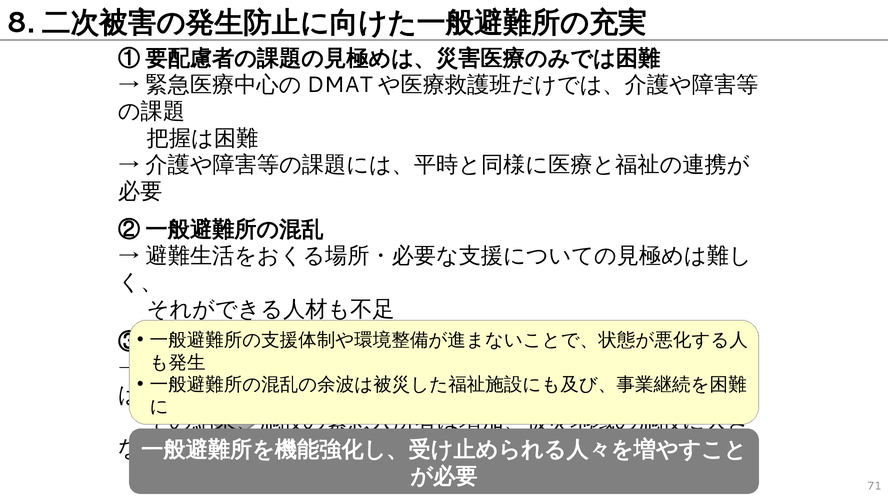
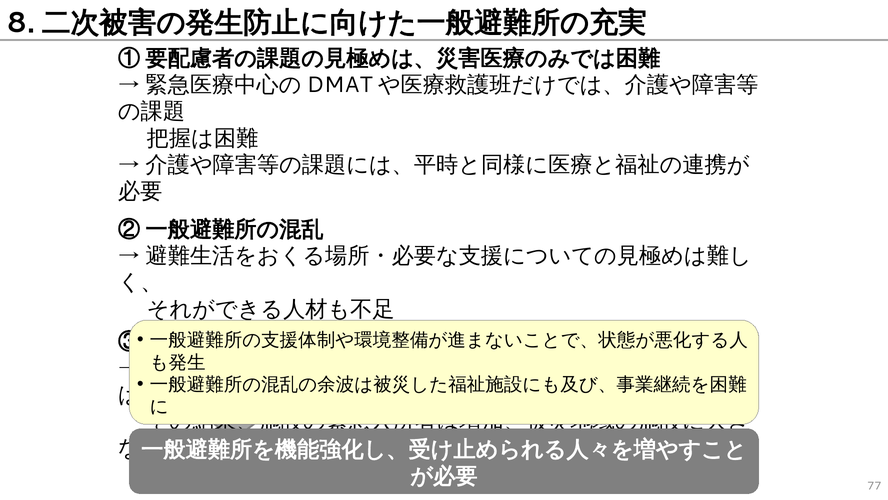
71: 71 -> 77 (874, 486)
